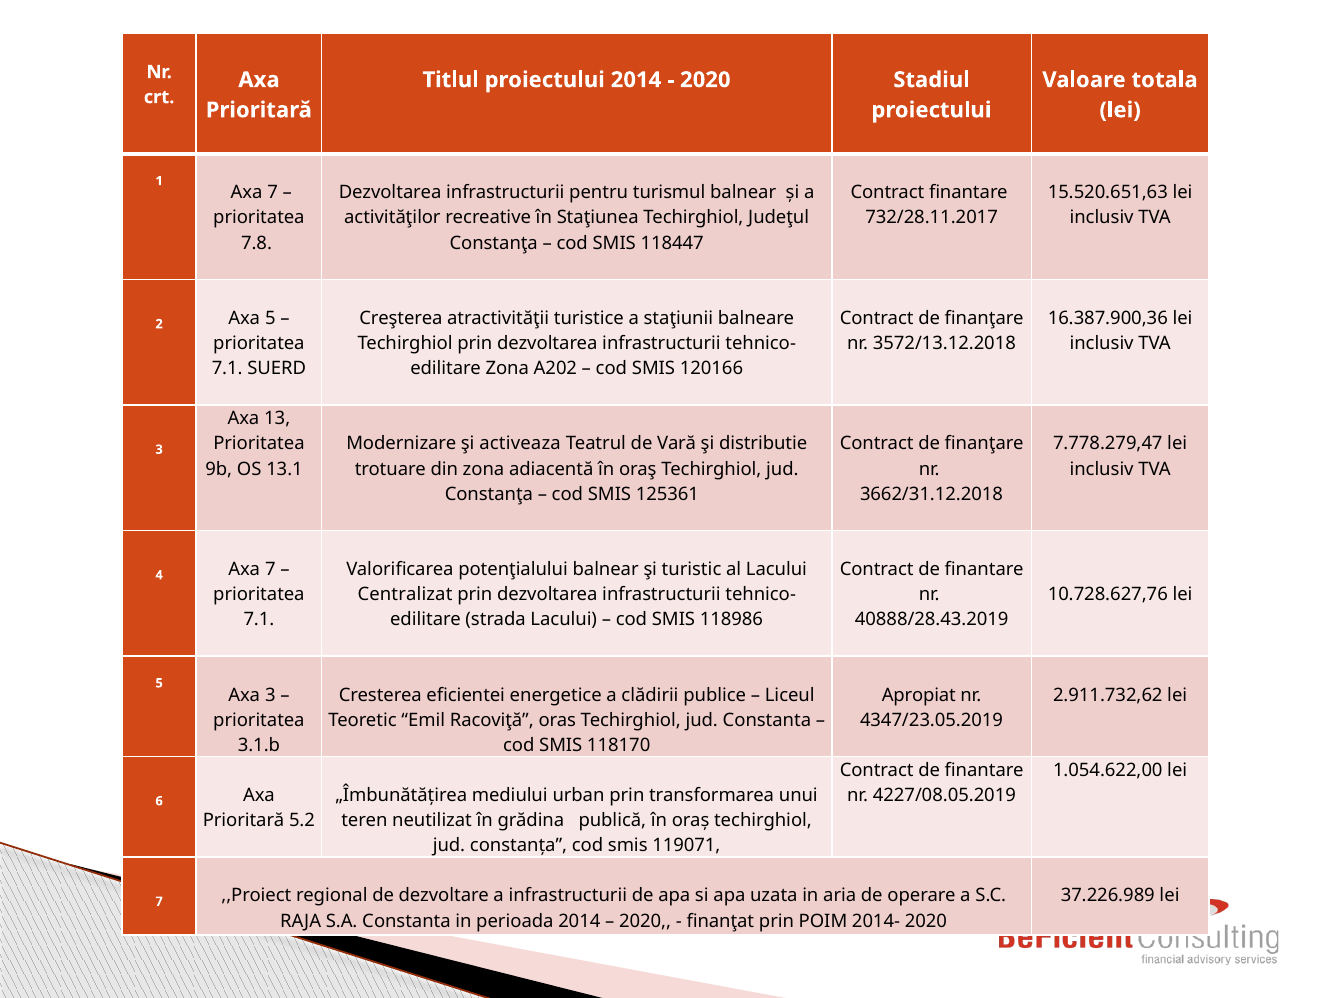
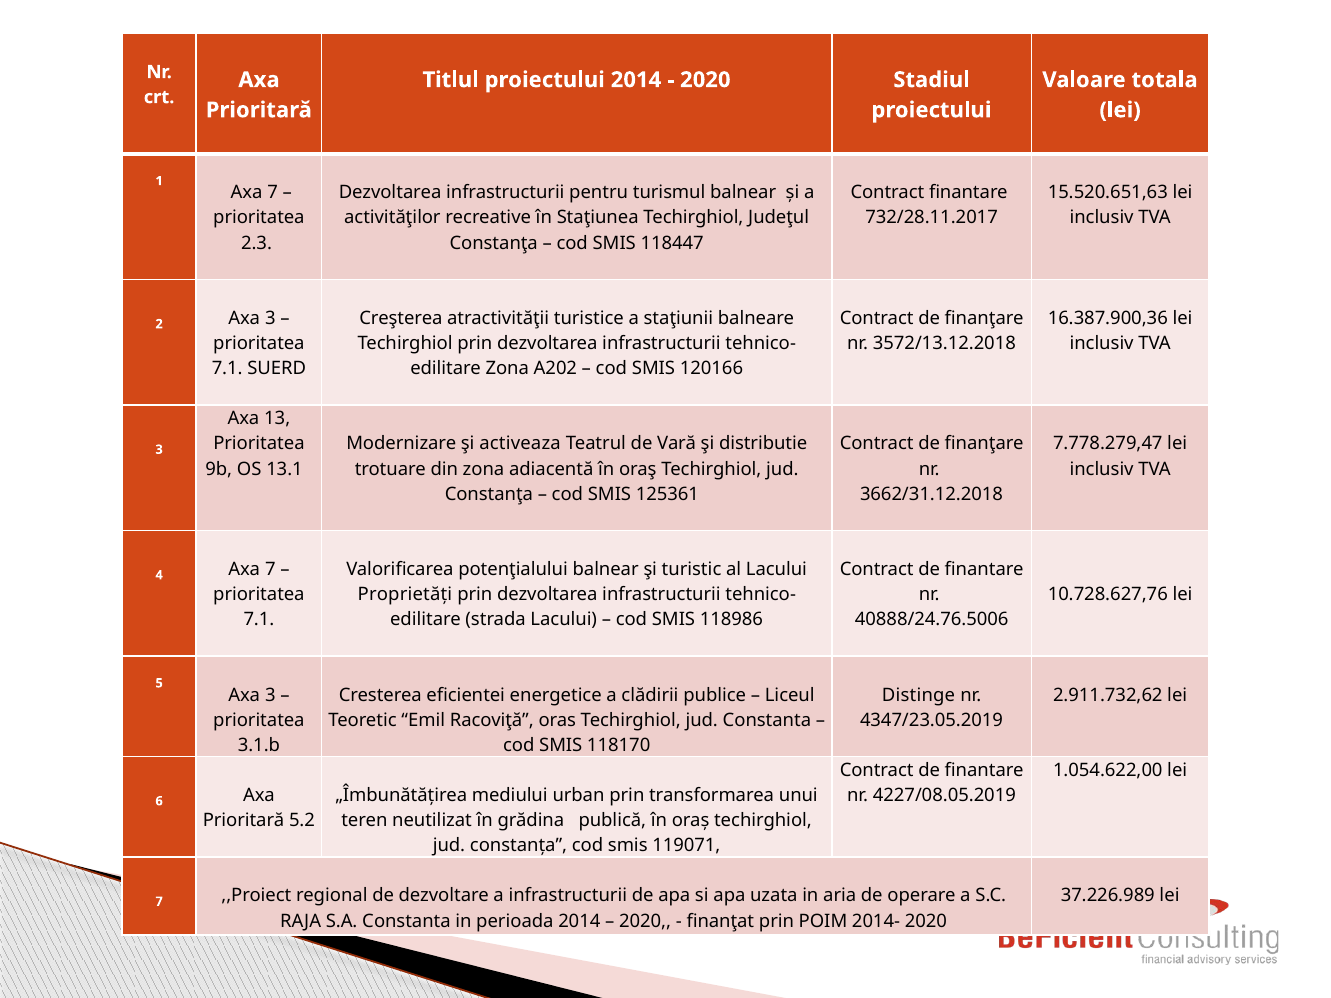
7.8: 7.8 -> 2.3 (257, 243)
2 Axa 5: 5 -> 3 (270, 318)
Centralizat: Centralizat -> Proprietăți (405, 595)
40888/28.43.2019: 40888/28.43.2019 -> 40888/24.76.5006 (932, 620)
Apropiat: Apropiat -> Distinge (919, 695)
